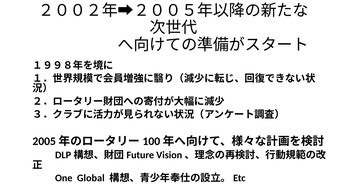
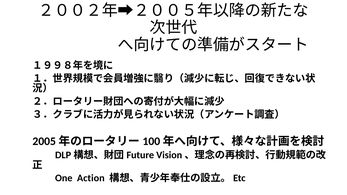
Global: Global -> Action (91, 178)
